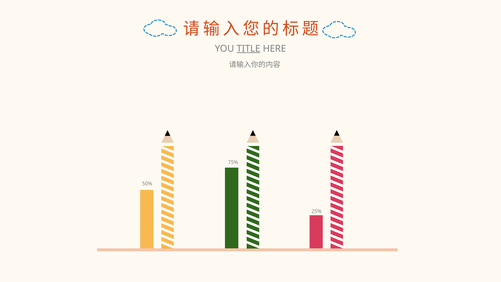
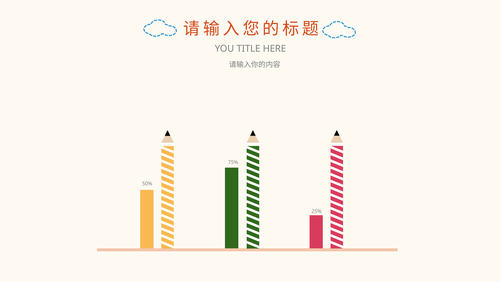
TITLE underline: present -> none (248, 49)
